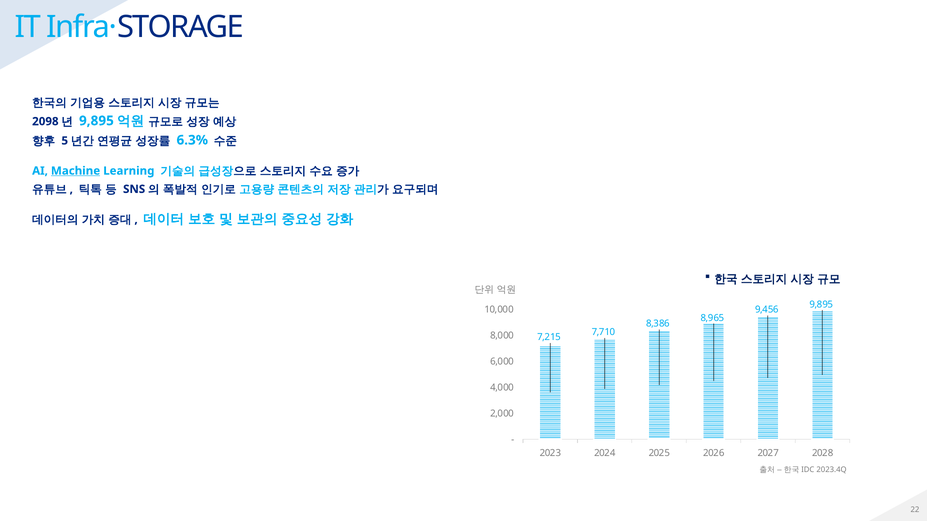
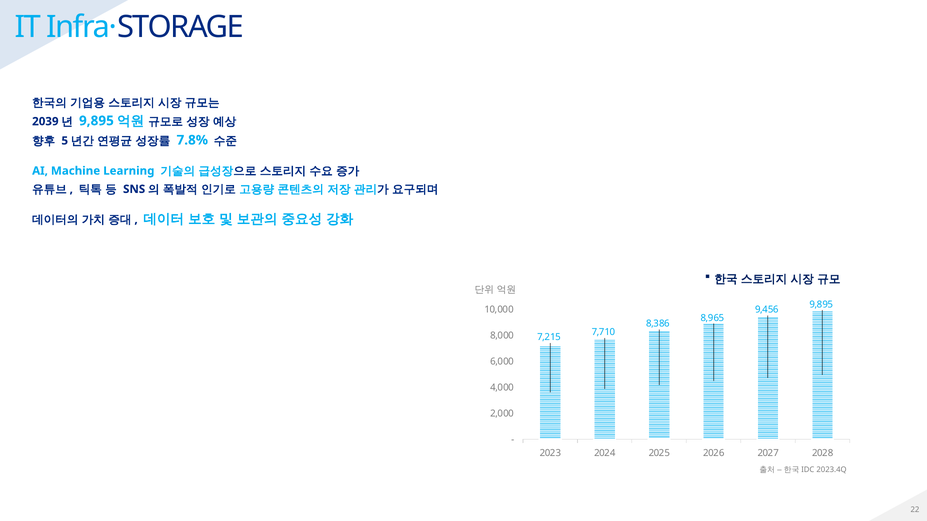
2098: 2098 -> 2039 (45, 122)
6.3%: 6.3% -> 7.8% (192, 140)
Machine underline: present -> none (76, 171)
